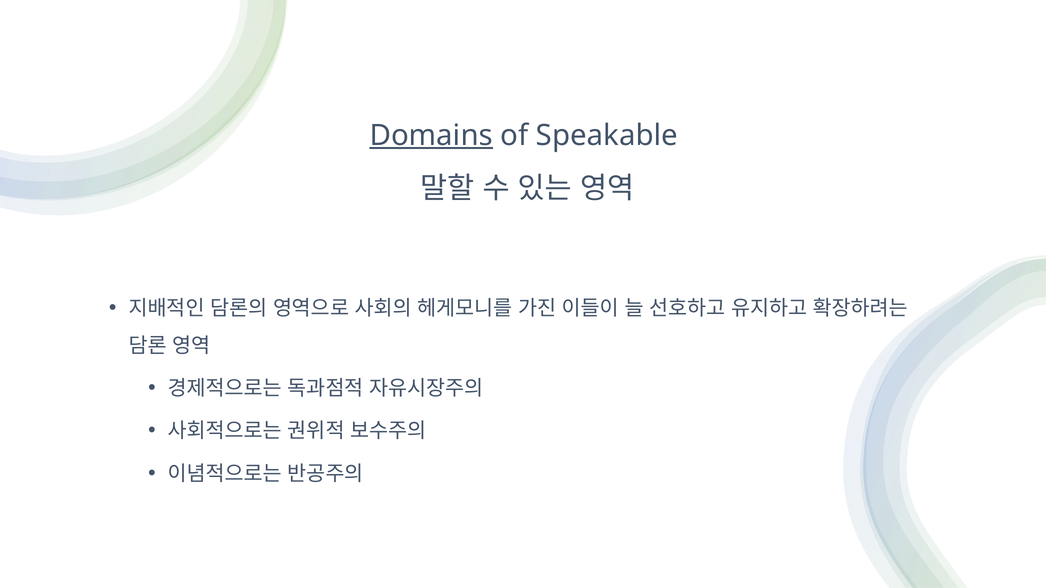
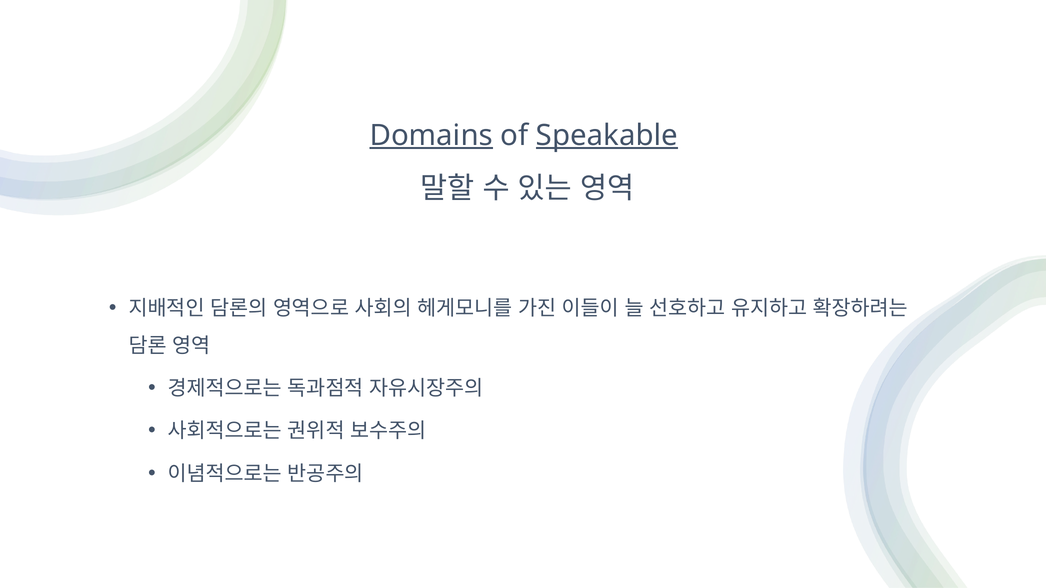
Speakable underline: none -> present (607, 135)
